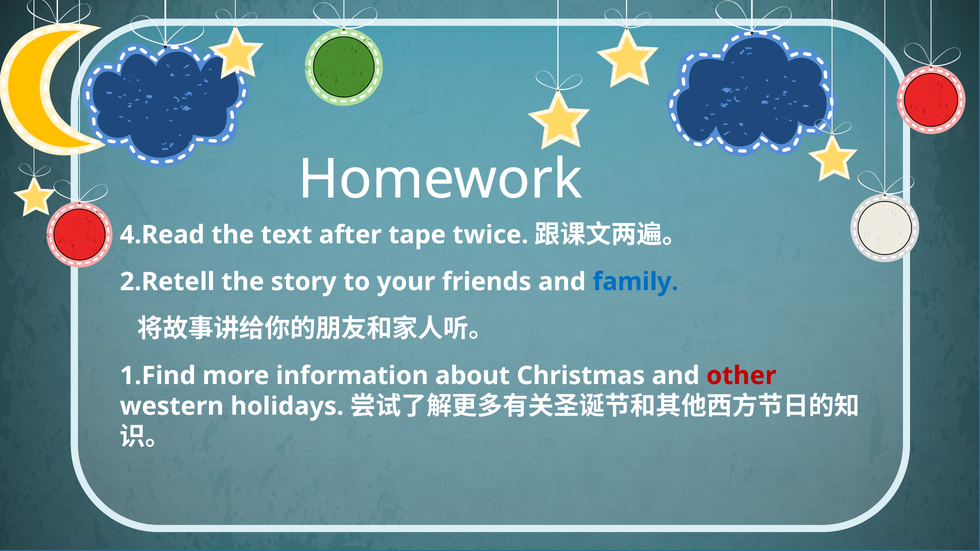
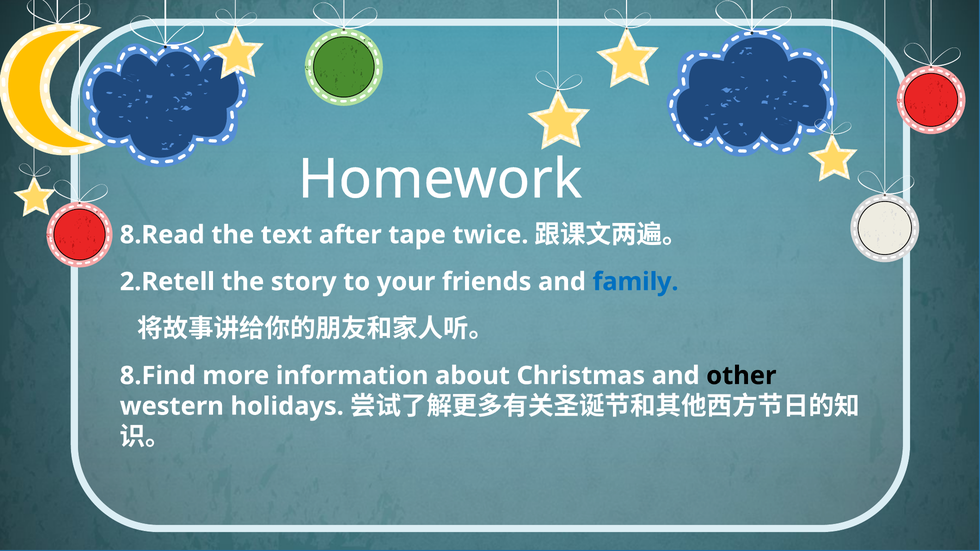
4.Read: 4.Read -> 8.Read (162, 235)
1.Find: 1.Find -> 8.Find (158, 376)
other colour: red -> black (741, 376)
